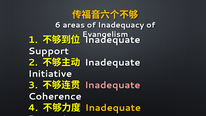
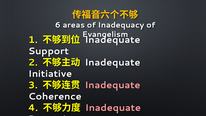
Inadequate colour: yellow -> pink (113, 108)
